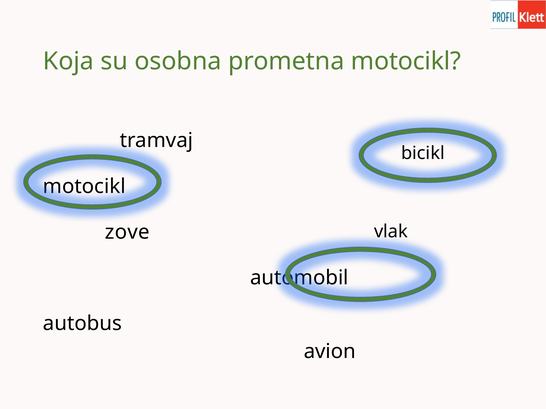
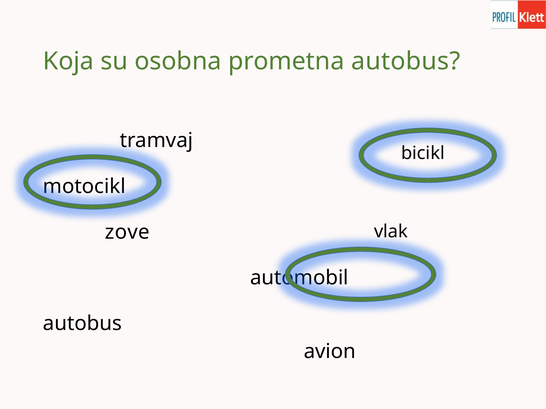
prometna motocikl: motocikl -> autobus (406, 61)
